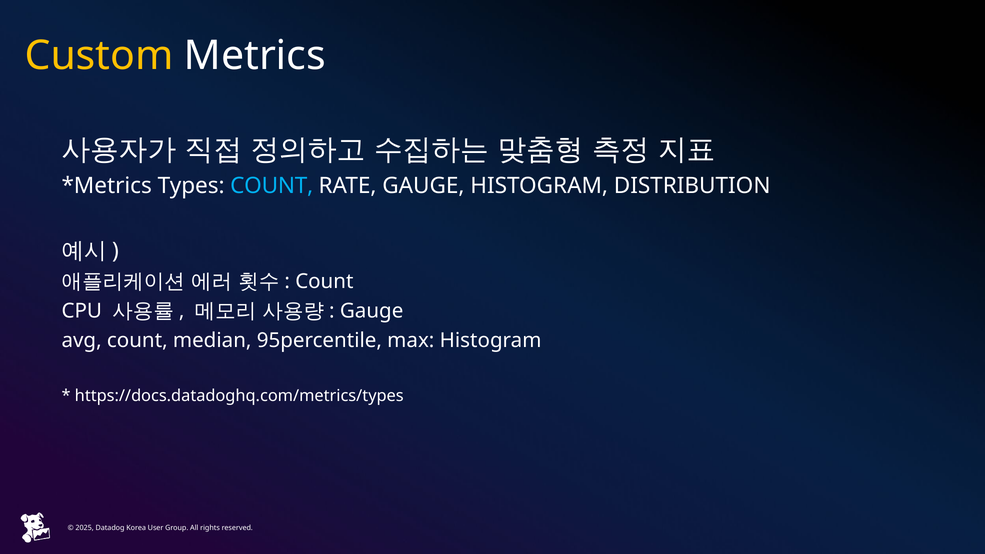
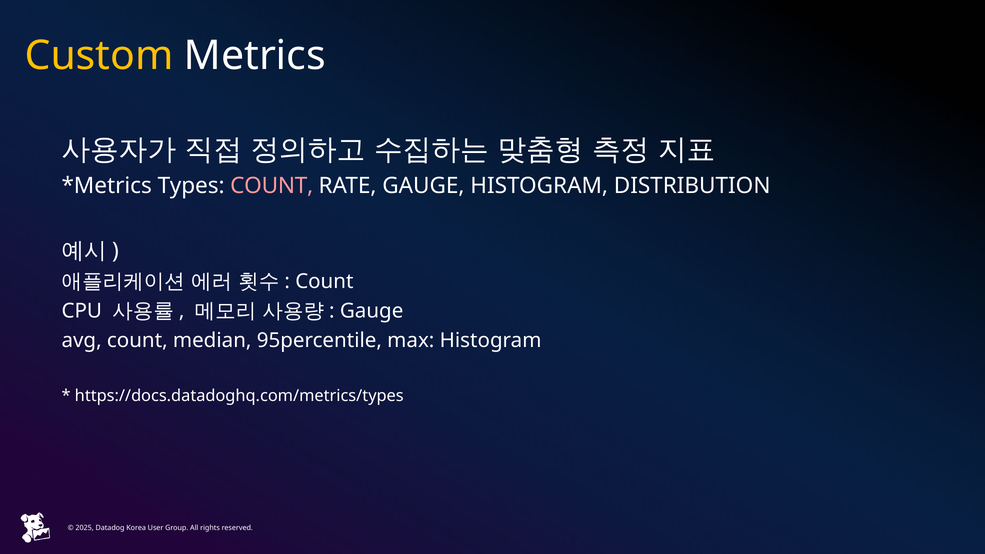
COUNT colour: light blue -> pink (272, 186)
